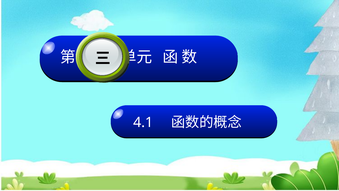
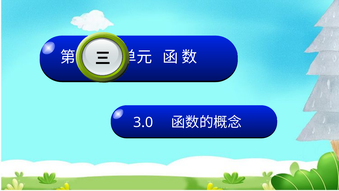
4.1: 4.1 -> 3.0 (143, 122)
